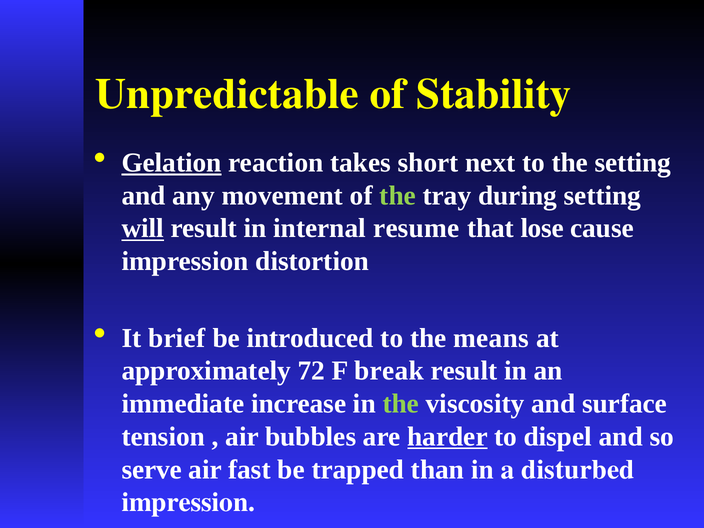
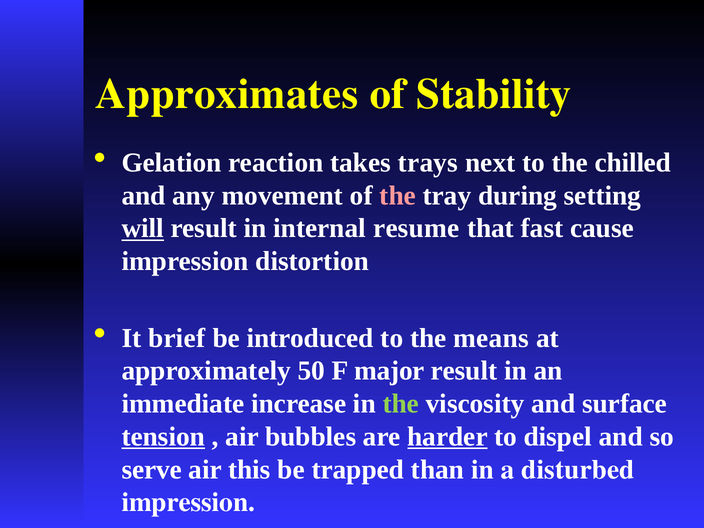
Unpredictable: Unpredictable -> Approximates (227, 94)
Gelation underline: present -> none (172, 163)
short: short -> trays (428, 163)
the setting: setting -> chilled (633, 163)
the colour: light green -> pink (398, 196)
lose: lose -> fast (542, 228)
72: 72 -> 50 (311, 371)
break: break -> major (389, 371)
tension underline: none -> present (163, 437)
fast: fast -> this (249, 470)
